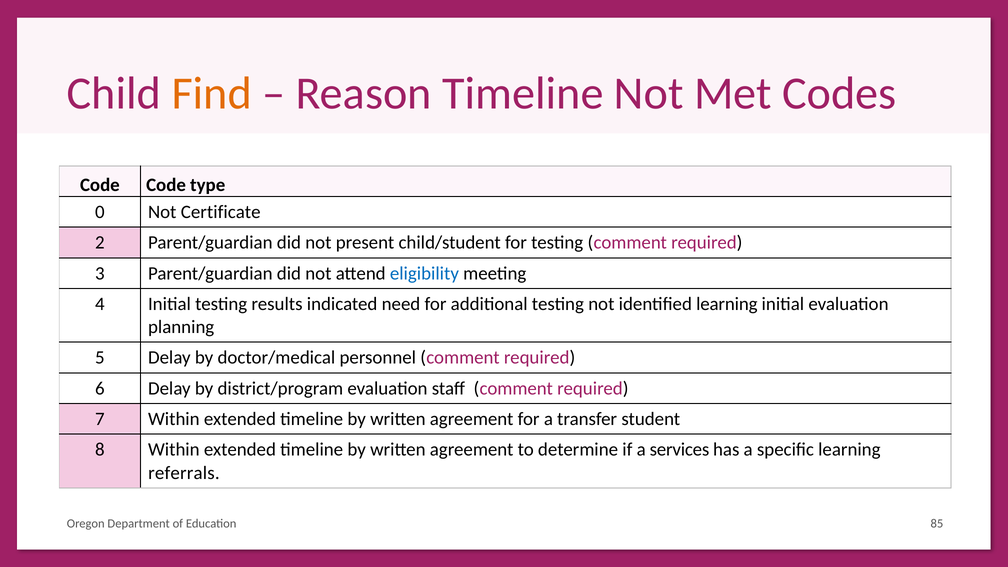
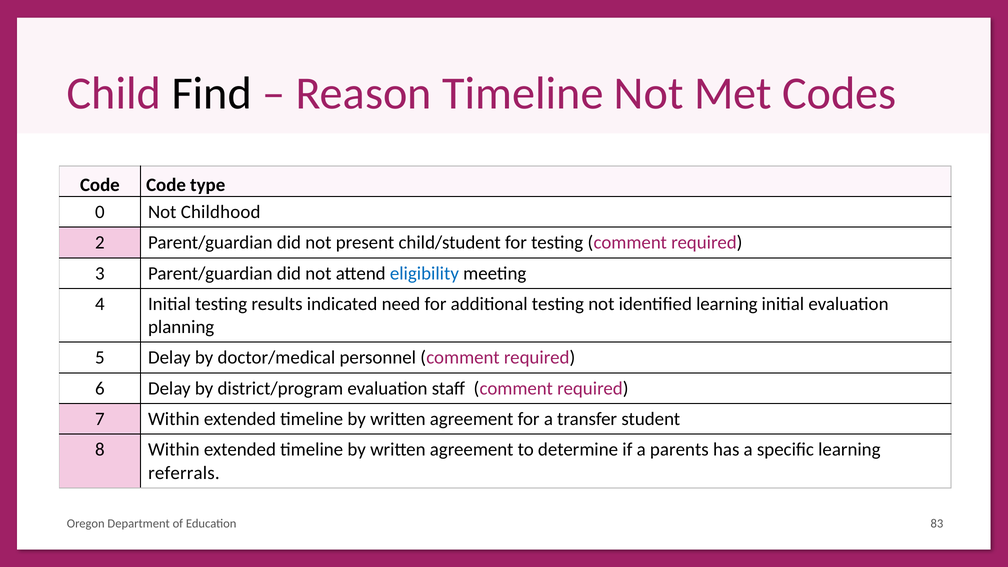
Find colour: orange -> black (212, 94)
Certificate: Certificate -> Childhood (221, 212)
services: services -> parents (679, 450)
85: 85 -> 83 (937, 523)
